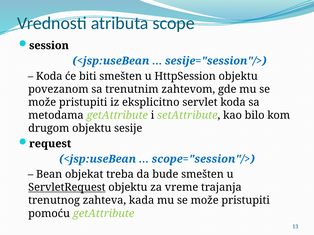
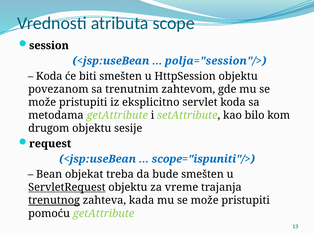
sesije="session"/>: sesije="session"/> -> polja="session"/> (216, 61)
scope="session"/>: scope="session"/> -> scope="ispuniti"/> (203, 159)
trenutnog underline: none -> present (54, 201)
